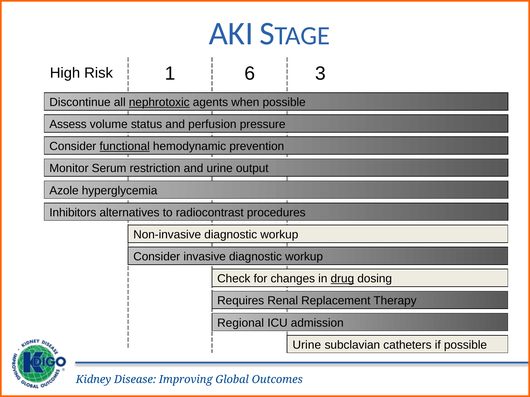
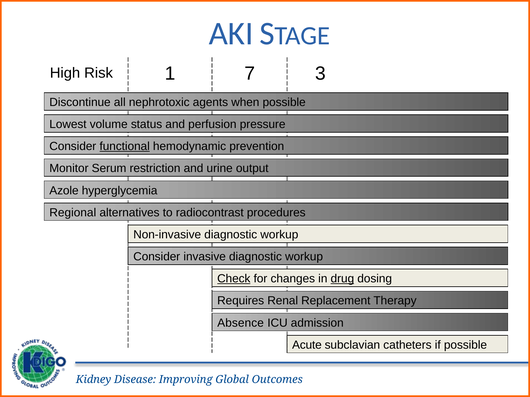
6: 6 -> 7 (250, 74)
nephrotoxic underline: present -> none (159, 102)
Assess: Assess -> Lowest (68, 124)
Inhibitors: Inhibitors -> Regional (73, 213)
Check underline: none -> present (234, 279)
Regional: Regional -> Absence (241, 323)
Urine: Urine -> Acute (307, 345)
